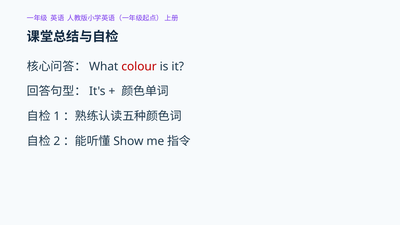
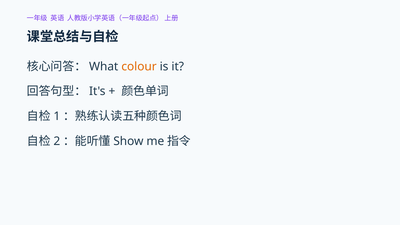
colour colour: red -> orange (139, 66)
